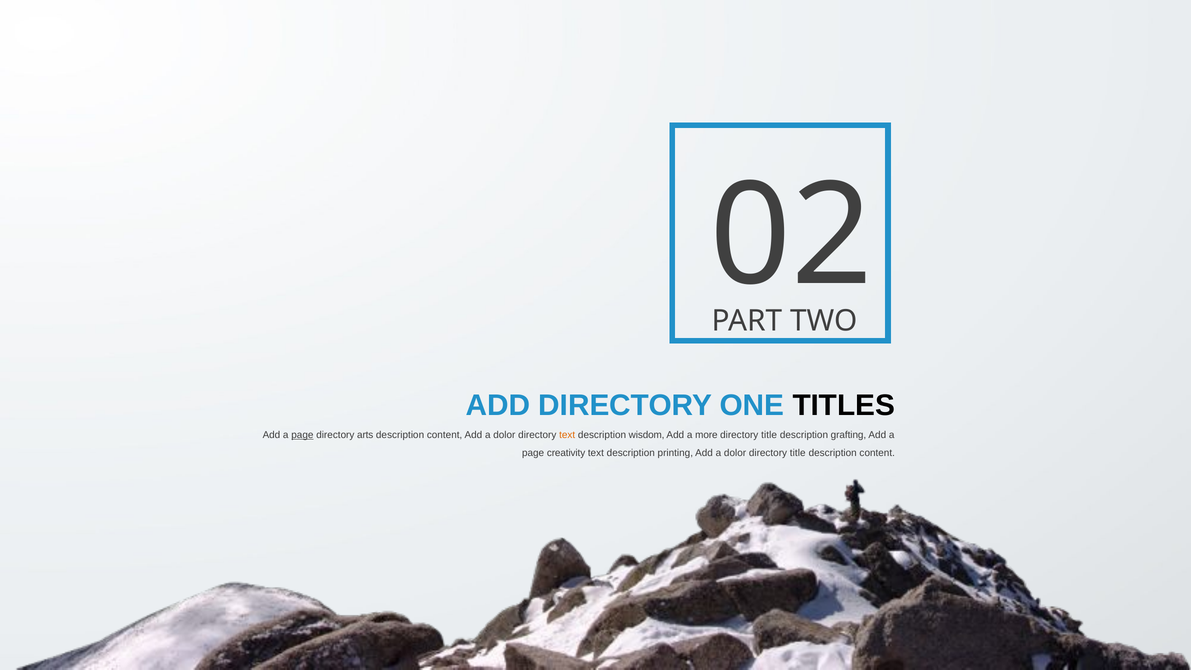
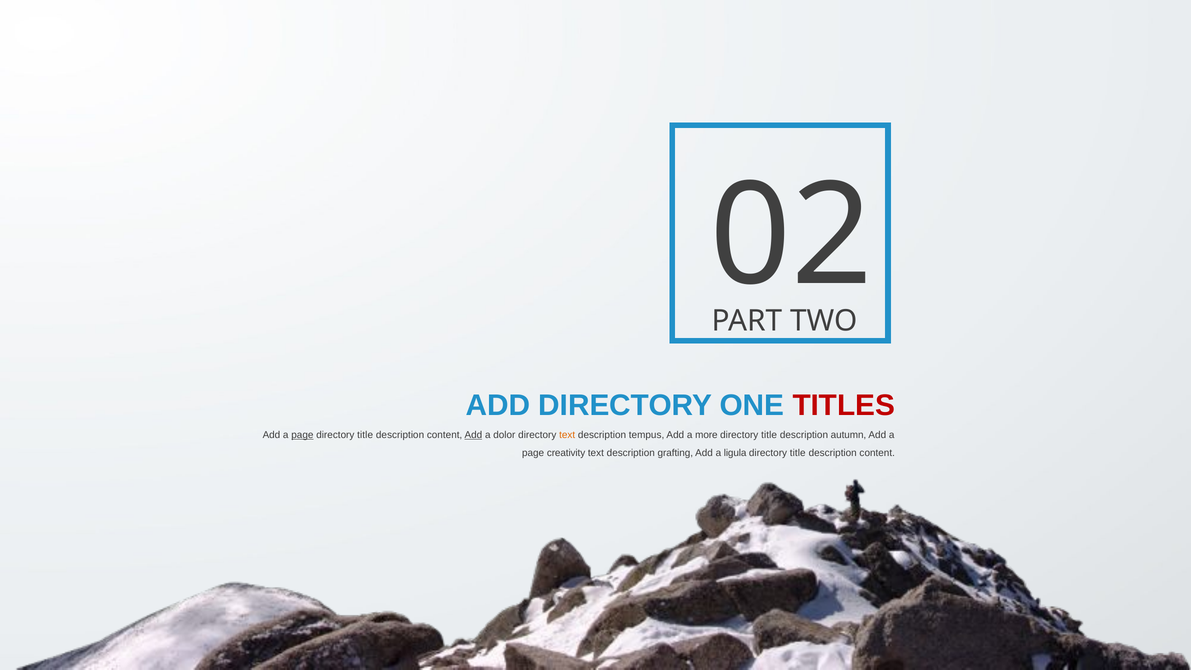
TITLES colour: black -> red (844, 406)
arts: arts -> title (365, 435)
Add underline: none -> present (473, 435)
wisdom: wisdom -> tempus (647, 435)
grafting: grafting -> autumn (848, 435)
printing: printing -> grafting (675, 453)
dolor: dolor -> ligula (735, 453)
